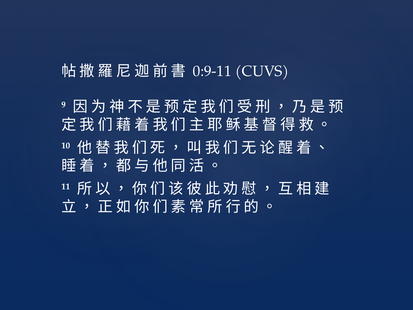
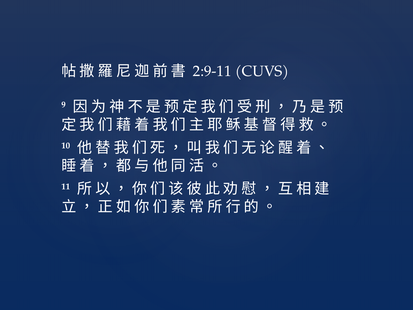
0:9-11: 0:9-11 -> 2:9-11 (212, 71)
